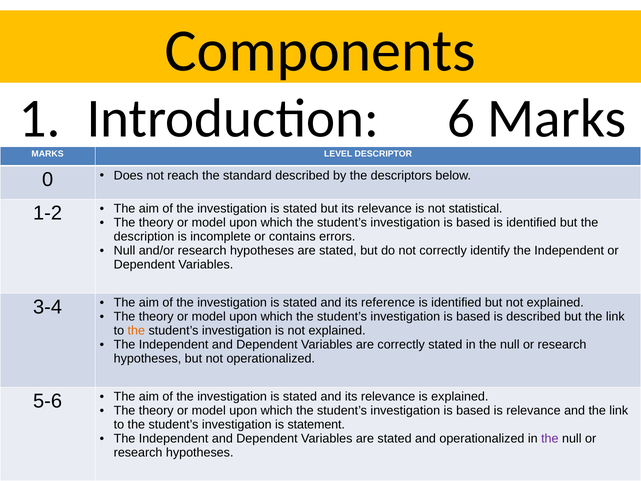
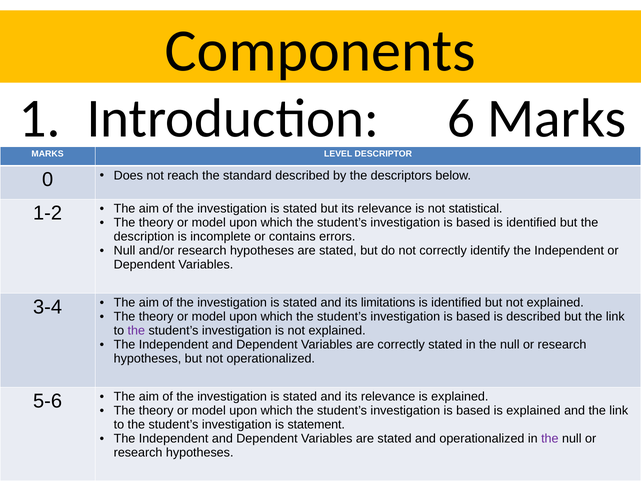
reference: reference -> limitations (388, 303)
the colour: orange -> purple (136, 330)
based is relevance: relevance -> explained (533, 410)
